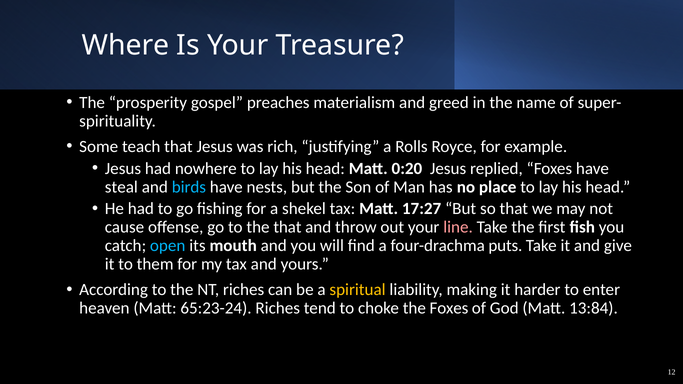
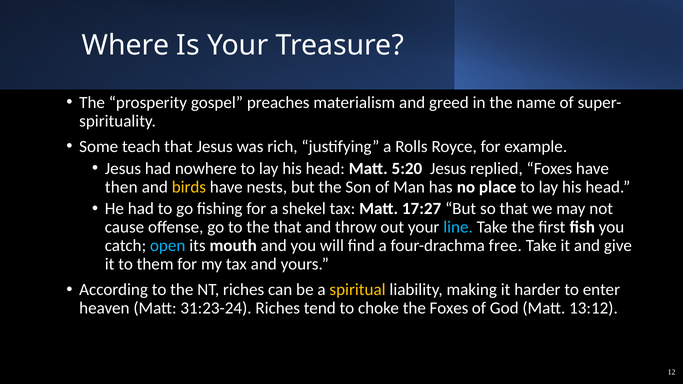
0:20: 0:20 -> 5:20 (407, 169)
steal: steal -> then (121, 187)
birds colour: light blue -> yellow (189, 187)
line colour: pink -> light blue (458, 227)
puts: puts -> free (505, 246)
65:23-24: 65:23-24 -> 31:23-24 (216, 308)
13:84: 13:84 -> 13:12 (594, 308)
